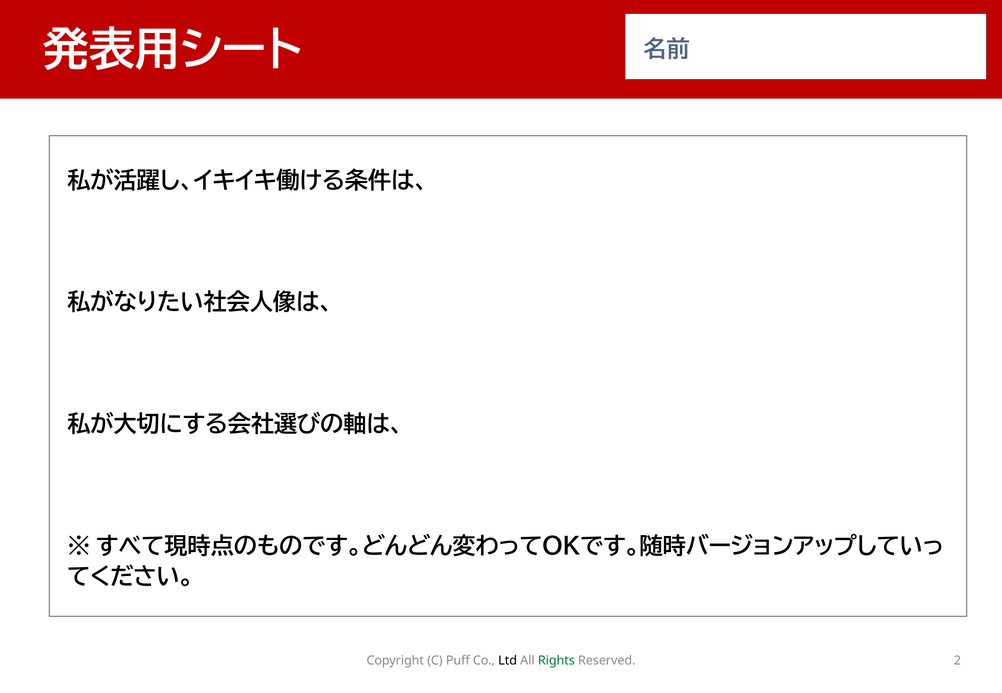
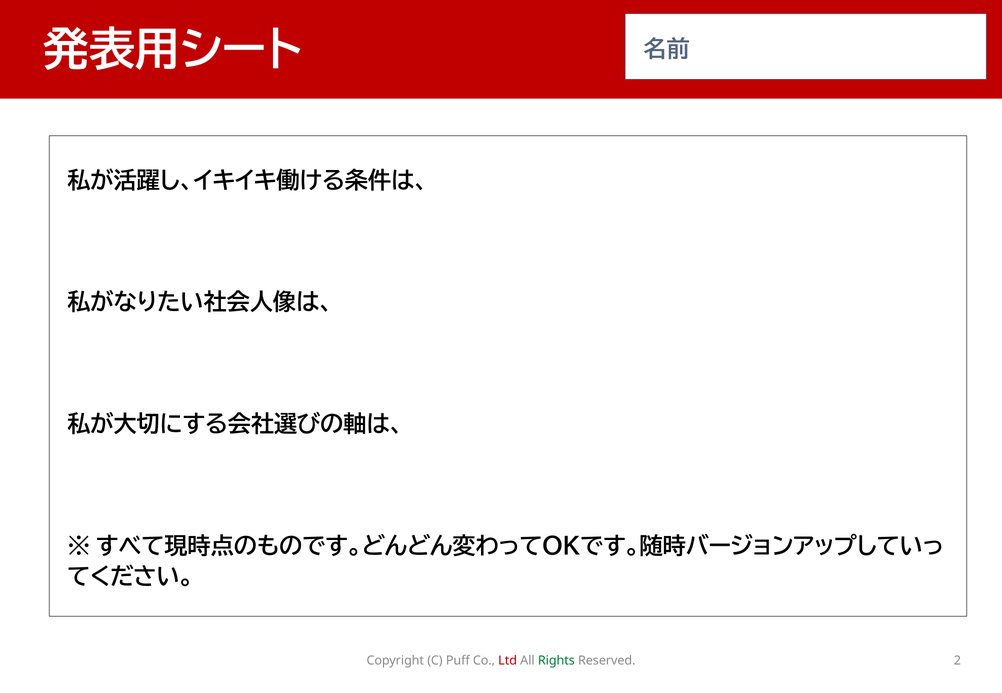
Ltd colour: black -> red (508, 661)
